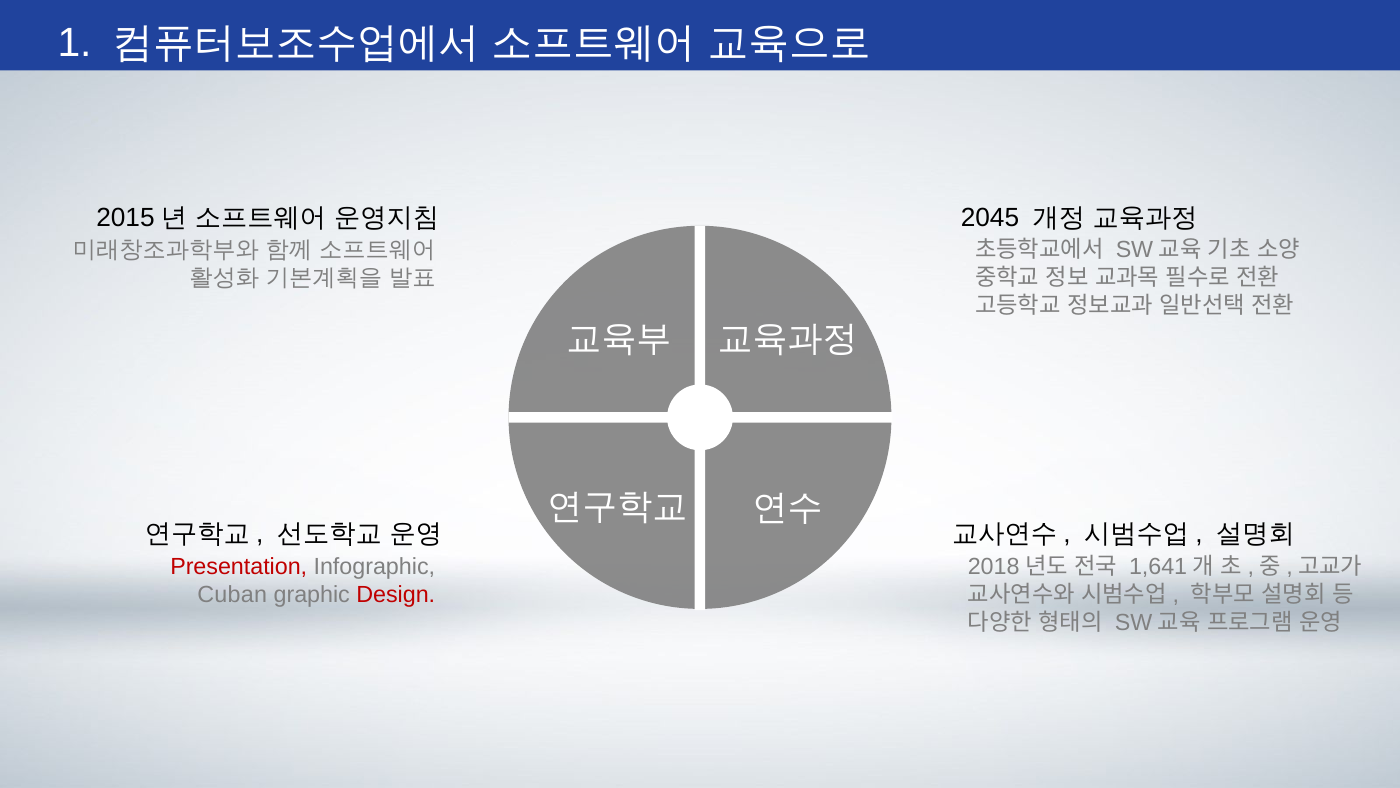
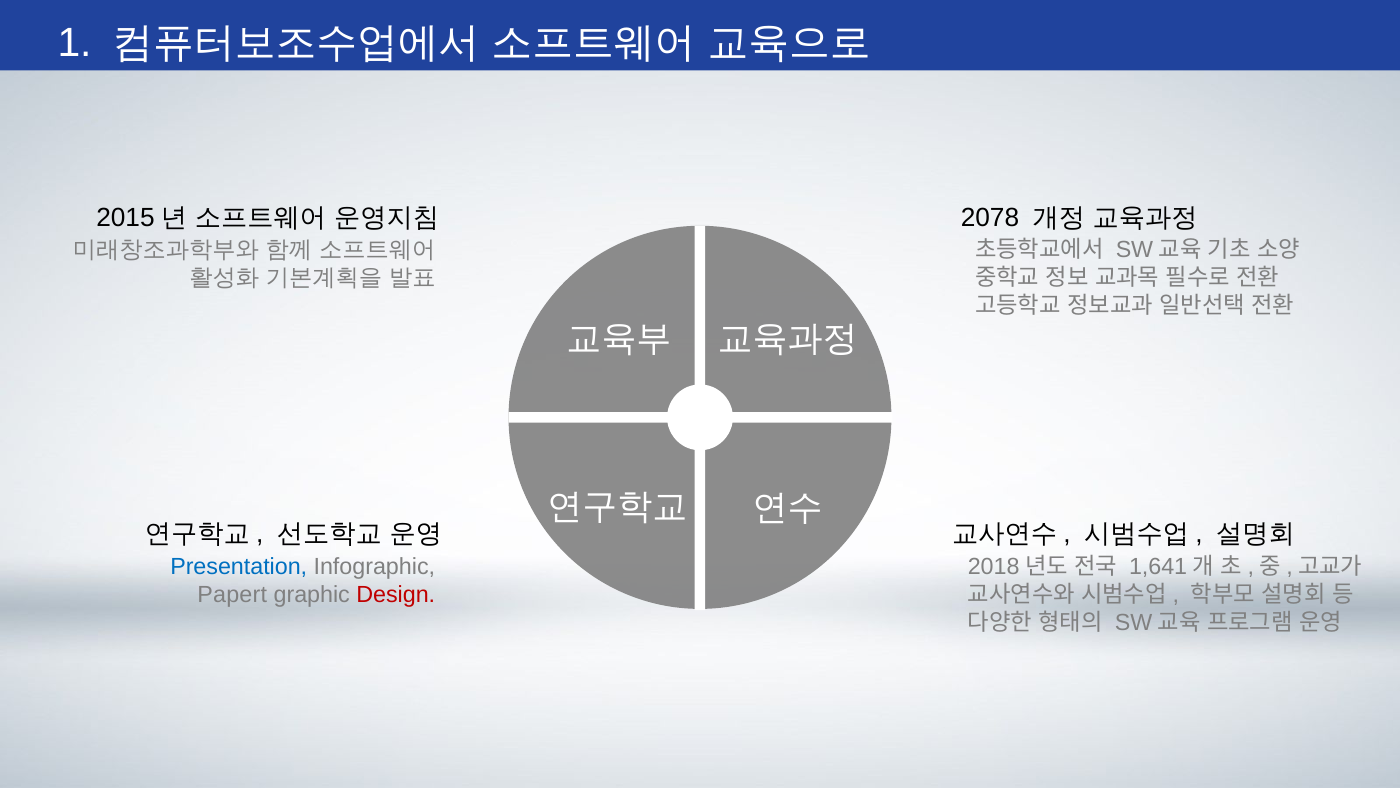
2045: 2045 -> 2078 (990, 217)
Presentation colour: red -> blue (239, 566)
Cuban: Cuban -> Papert (232, 594)
